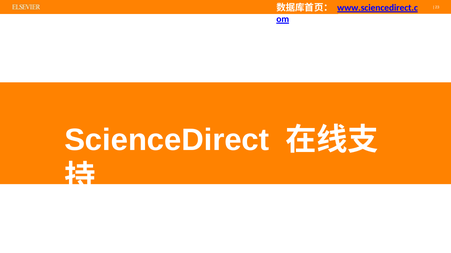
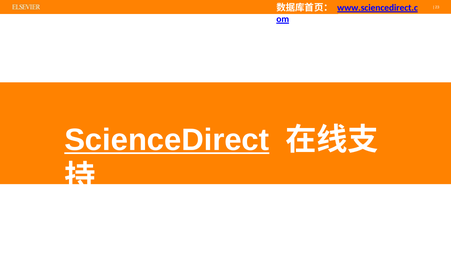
ScienceDirect underline: none -> present (167, 140)
